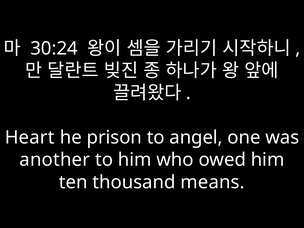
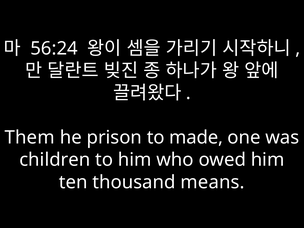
30:24: 30:24 -> 56:24 (54, 48)
Heart: Heart -> Them (30, 138)
angel: angel -> made (196, 138)
another: another -> children (55, 160)
